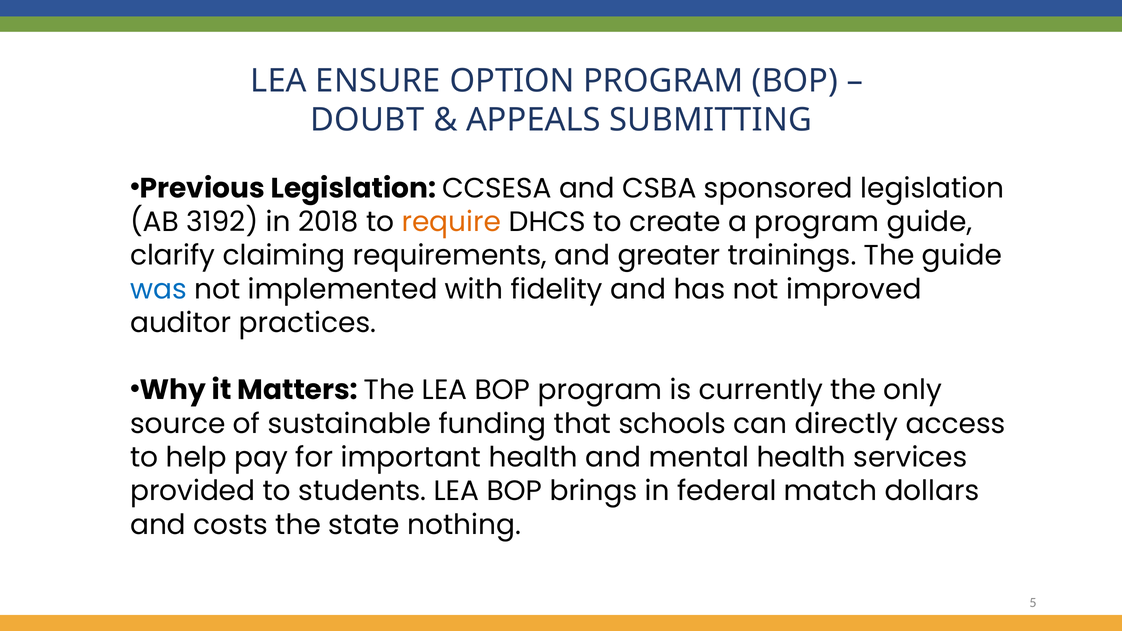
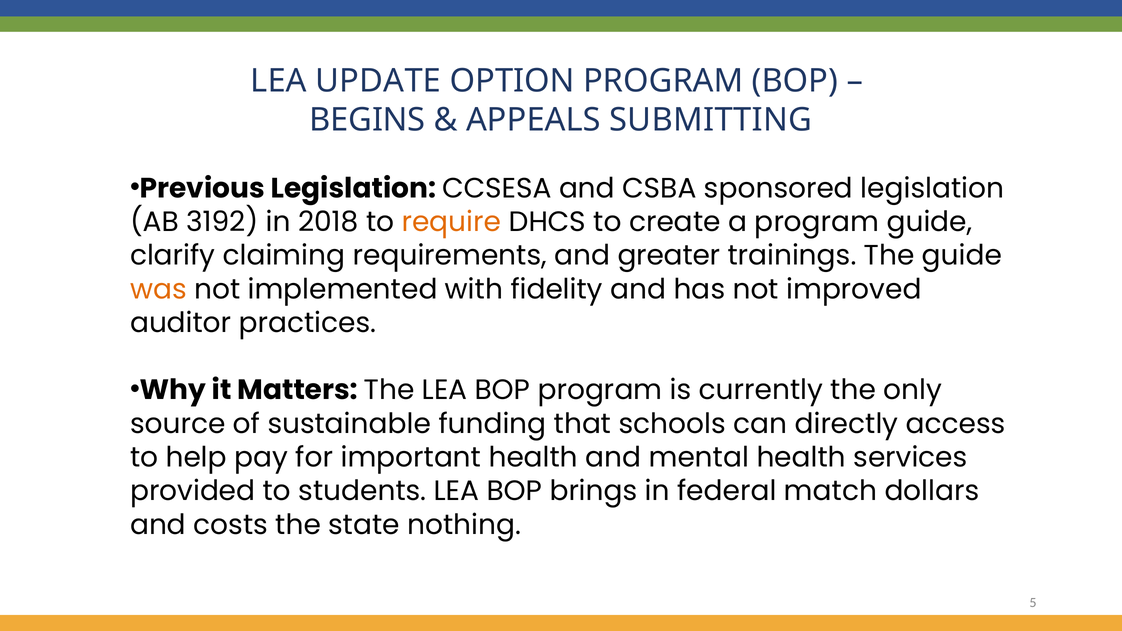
ENSURE: ENSURE -> UPDATE (378, 81)
DOUBT: DOUBT -> BEGINS (367, 120)
was colour: blue -> orange (158, 289)
